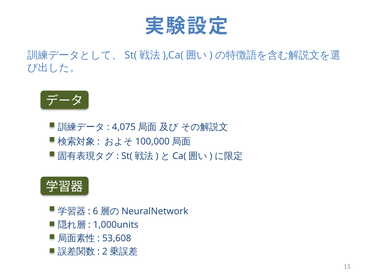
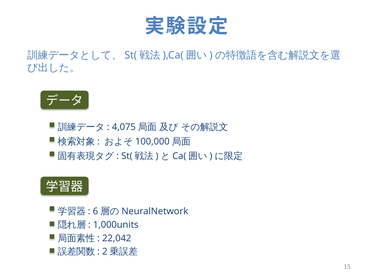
53,608: 53,608 -> 22,042 (117, 238)
